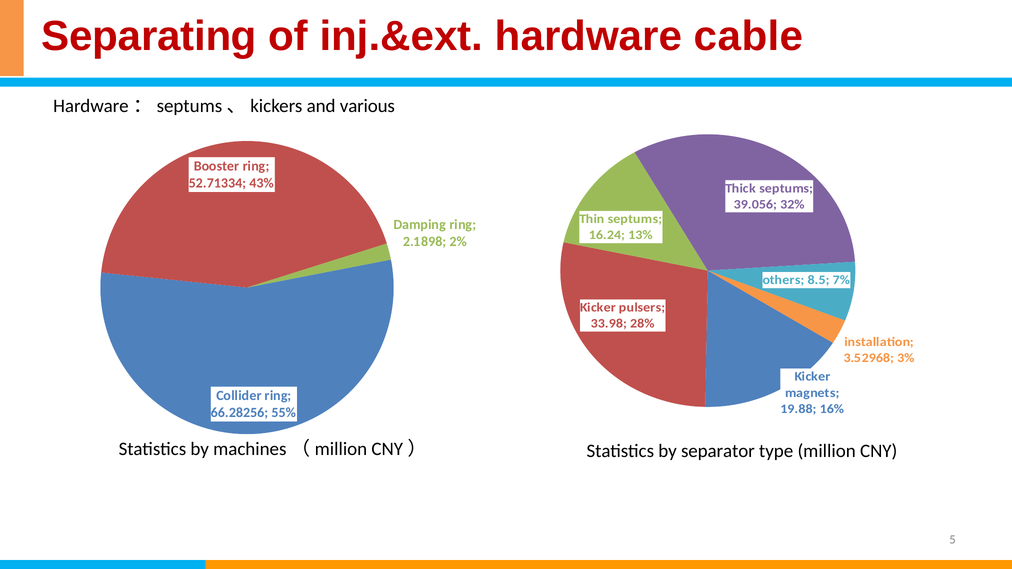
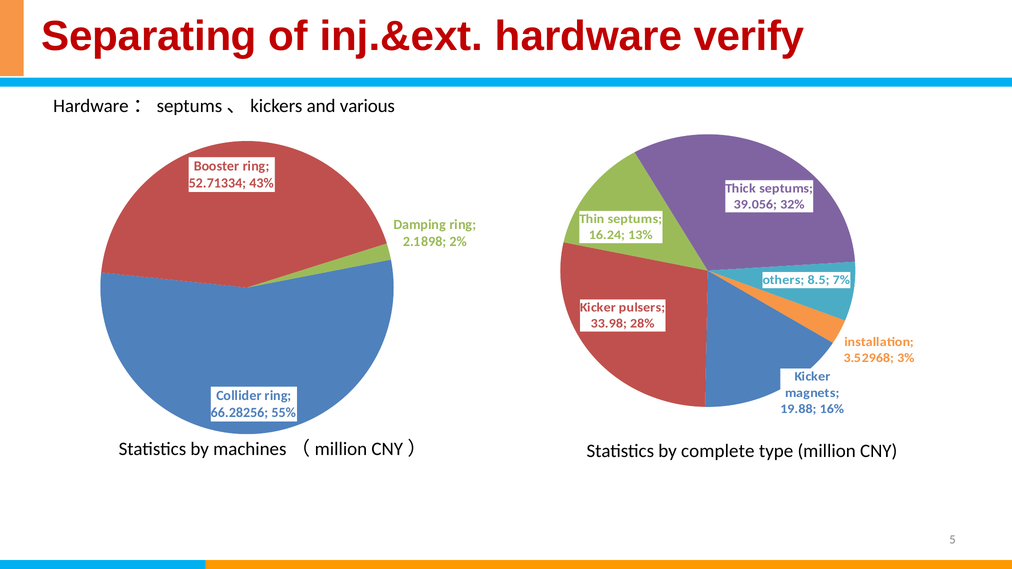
cable: cable -> verify (749, 36)
separator: separator -> complete (718, 451)
